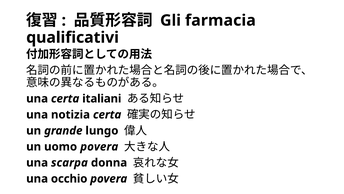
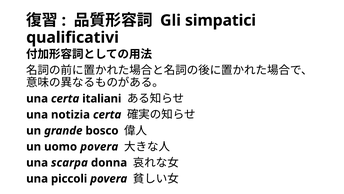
farmacia: farmacia -> simpatici (221, 20)
lungo: lungo -> bosco (102, 130)
occhio: occhio -> piccoli (69, 178)
